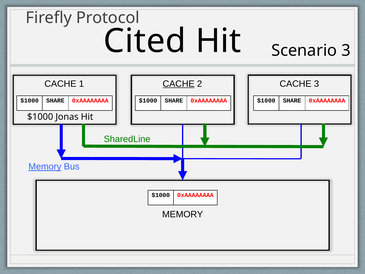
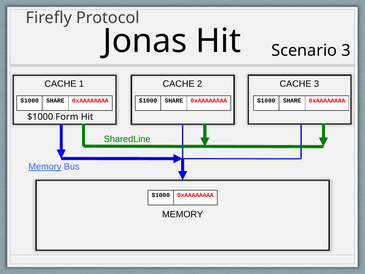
Cited: Cited -> Jonas (145, 41)
CACHE underline: present -> none (179, 84)
Jonas: Jonas -> Form (67, 117)
